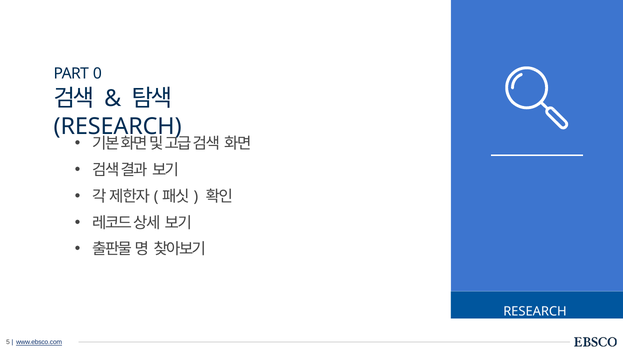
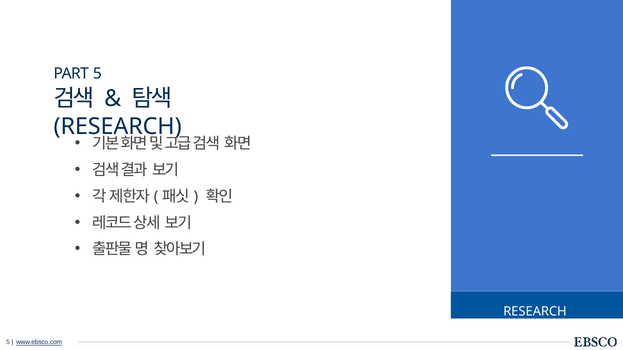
PART 0: 0 -> 5 (97, 74)
